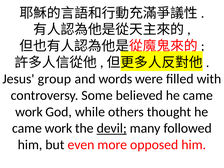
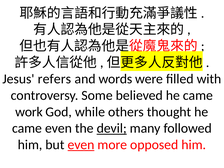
group: group -> refers (54, 79)
work: work -> even (58, 128)
even underline: none -> present (81, 145)
